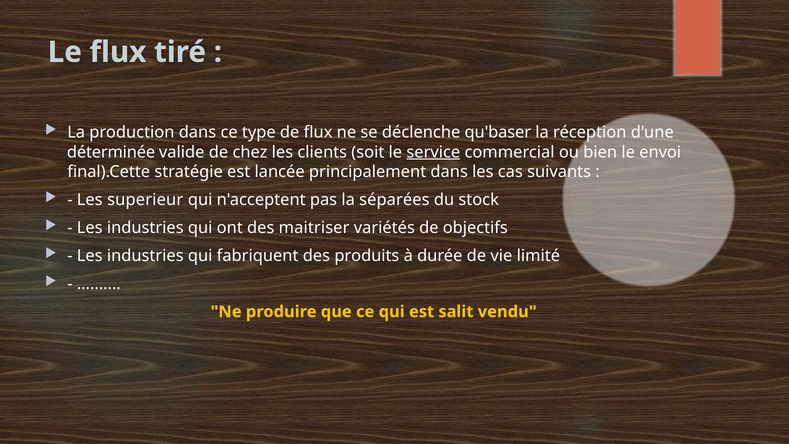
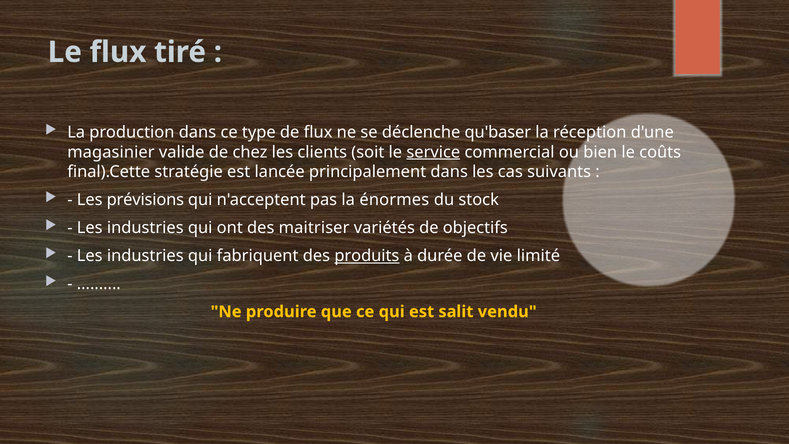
déterminée: déterminée -> magasinier (111, 152)
envoi: envoi -> coûts (660, 152)
superieur: superieur -> prévisions (145, 200)
séparées: séparées -> énormes (394, 200)
produits underline: none -> present (367, 256)
